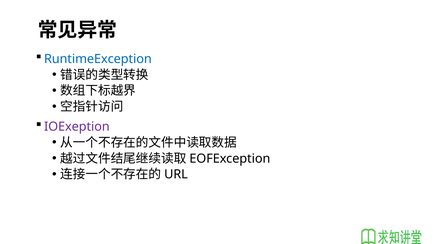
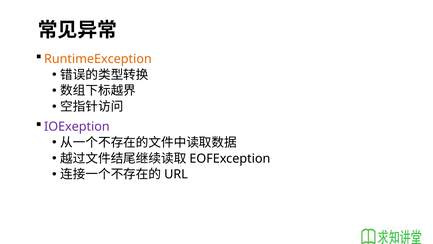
RuntimeException colour: blue -> orange (98, 59)
